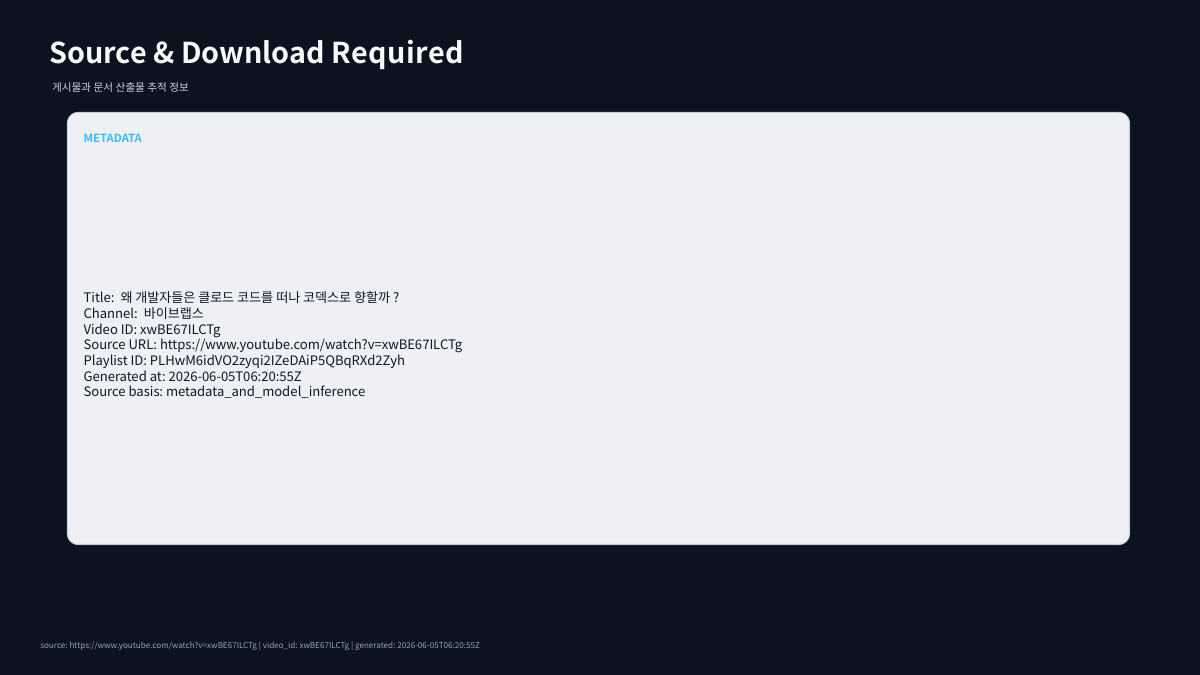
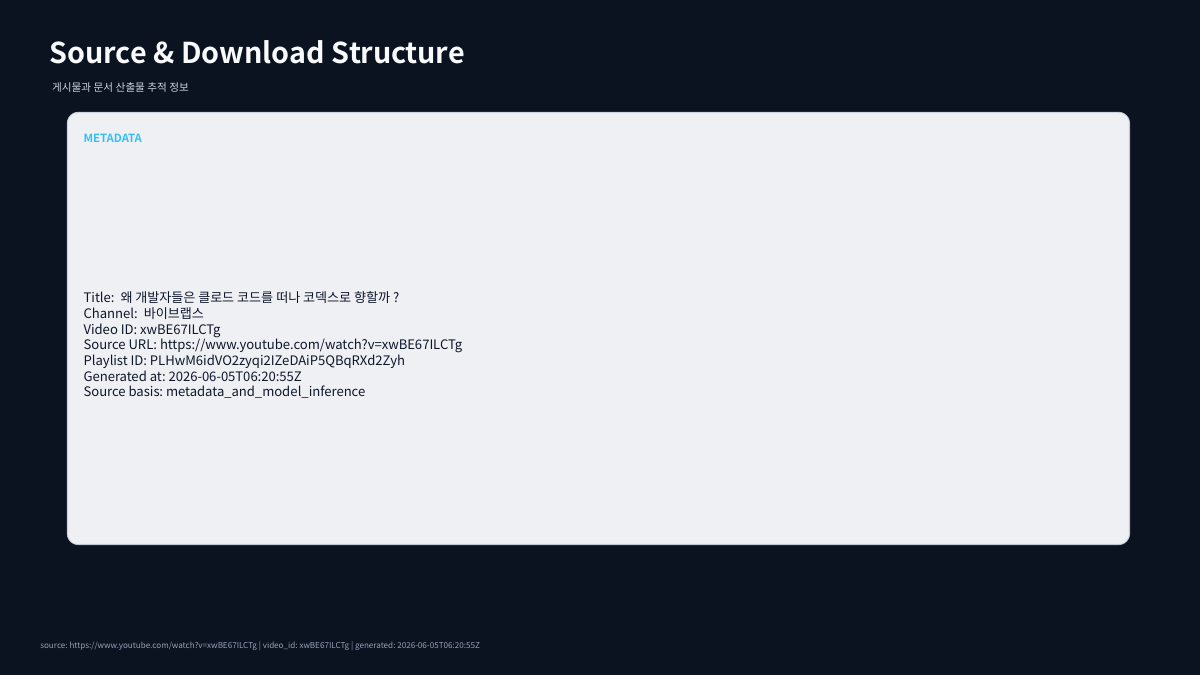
Required: Required -> Structure (398, 54)
